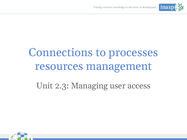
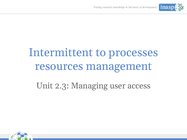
Connections: Connections -> Intermittent (61, 53)
